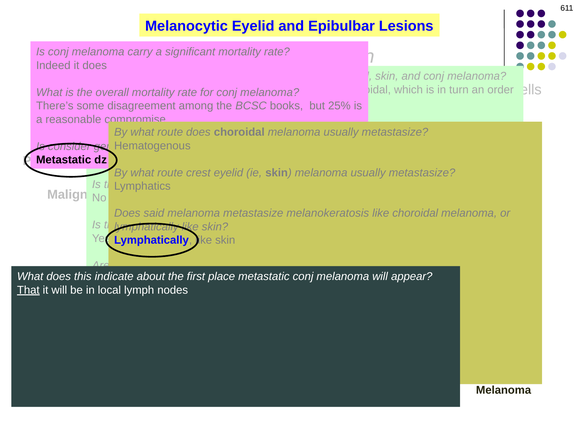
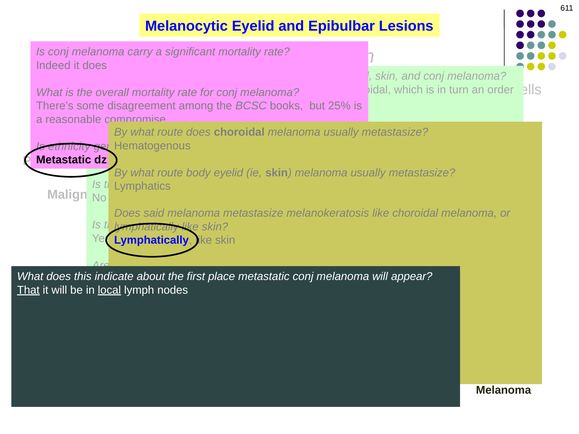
consider: consider -> ethnicity (69, 146)
crest: crest -> body (198, 173)
local underline: none -> present (109, 290)
